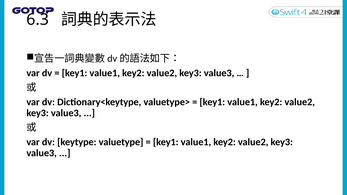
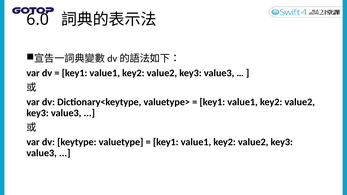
6.3: 6.3 -> 6.0 (38, 20)
